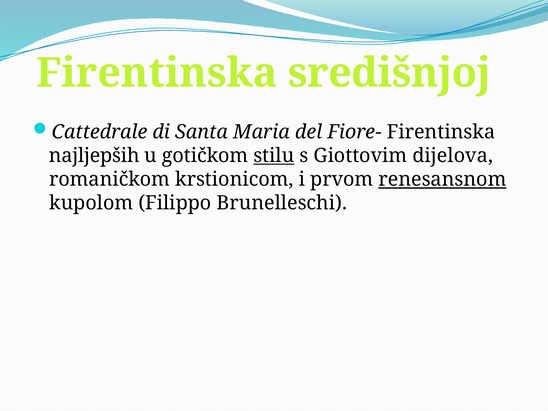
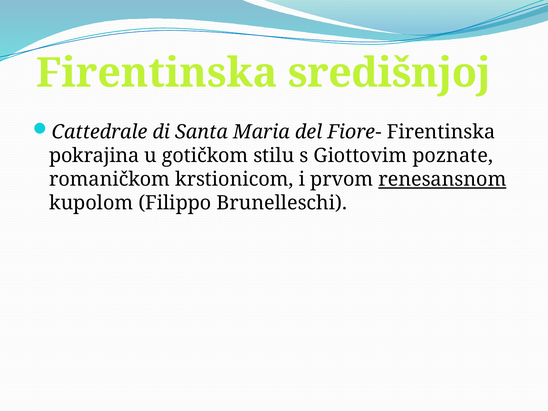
najljepših: najljepših -> pokrajina (94, 156)
stilu underline: present -> none (274, 156)
dijelova: dijelova -> poznate (453, 156)
